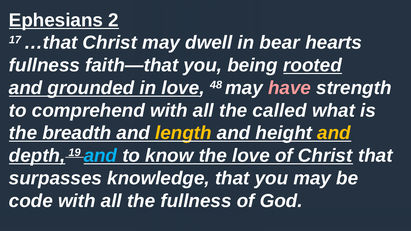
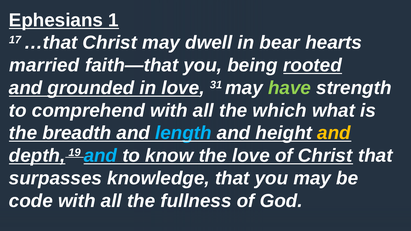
2: 2 -> 1 (114, 20)
fullness: fullness -> married (44, 65)
48: 48 -> 31 (216, 85)
have colour: pink -> light green (290, 88)
called: called -> which (280, 111)
length colour: yellow -> light blue (184, 133)
